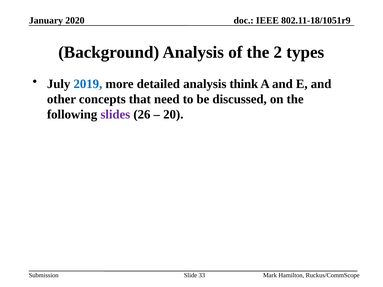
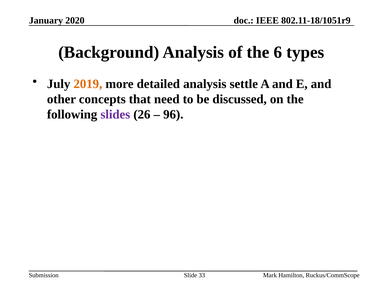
2: 2 -> 6 (278, 52)
2019 colour: blue -> orange (88, 84)
think: think -> settle (244, 84)
20: 20 -> 96 (173, 115)
